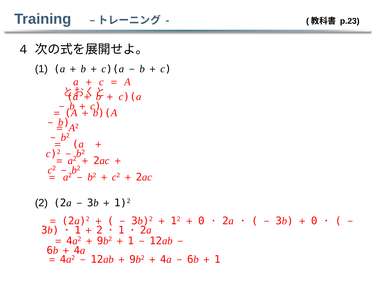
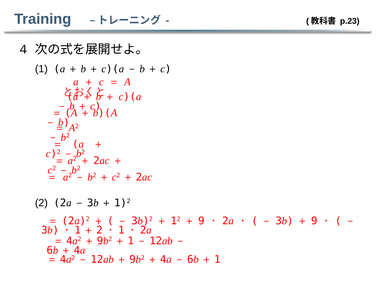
0: 0 -> 9 (201, 221)
0: 0 -> 9 (314, 221)
